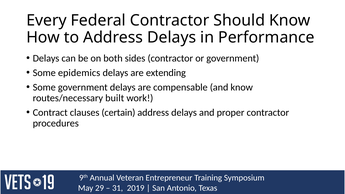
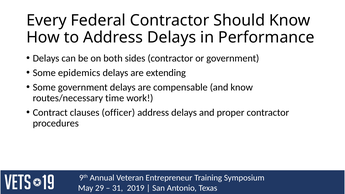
built: built -> time (115, 98)
certain: certain -> officer (118, 113)
